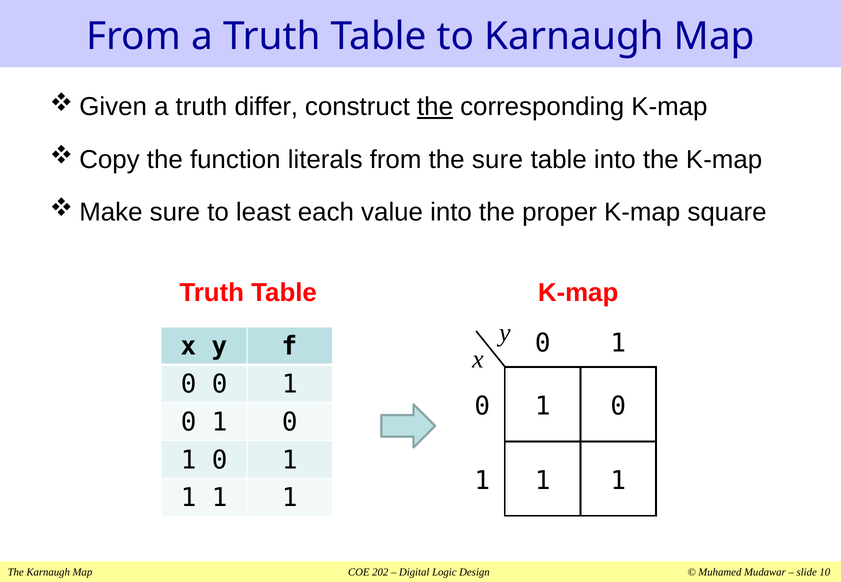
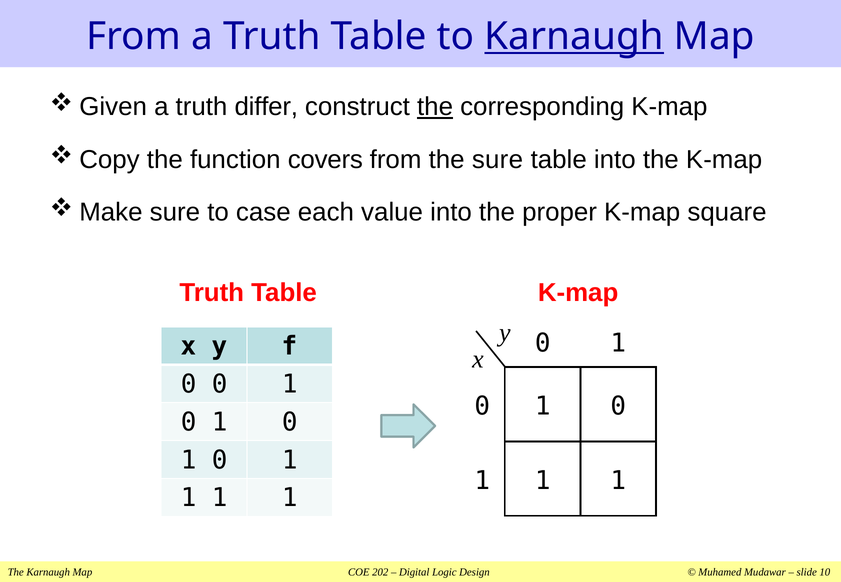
Karnaugh underline: none -> present (574, 36)
literals: literals -> covers (325, 160)
least: least -> case (263, 212)
